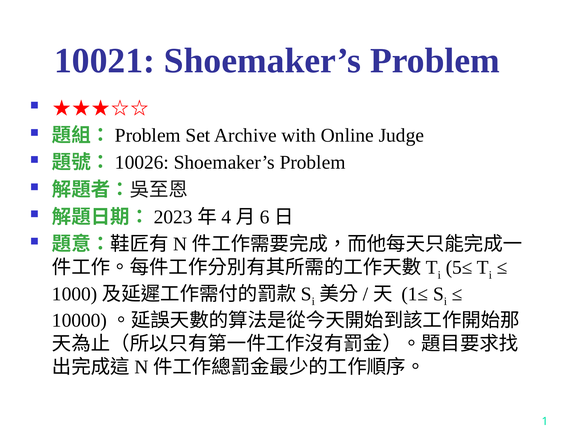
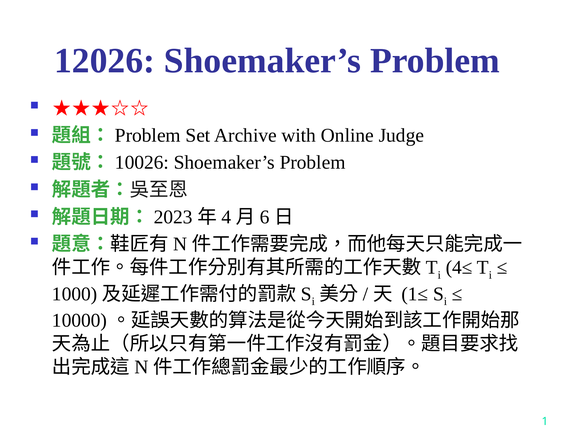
10021: 10021 -> 12026 (105, 61)
5≤: 5≤ -> 4≤ (459, 268)
